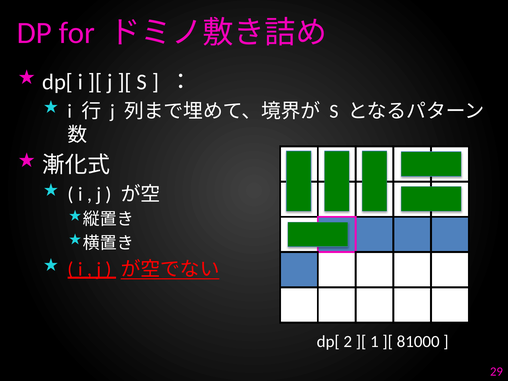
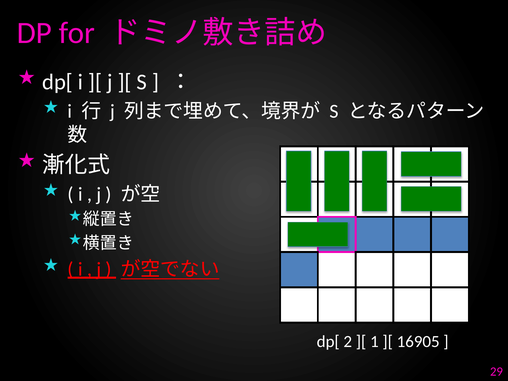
81000: 81000 -> 16905 (418, 342)
